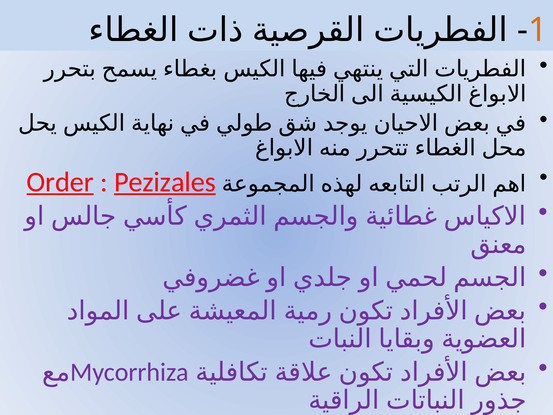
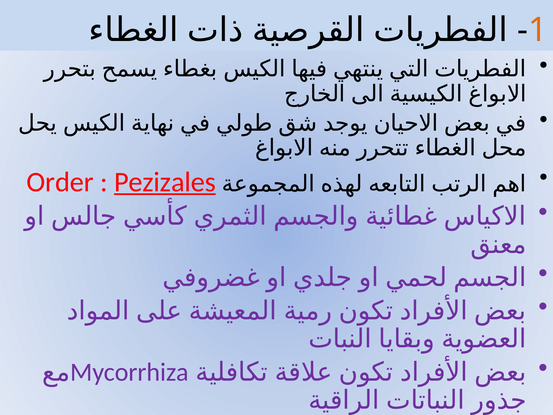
Order underline: present -> none (60, 182)
